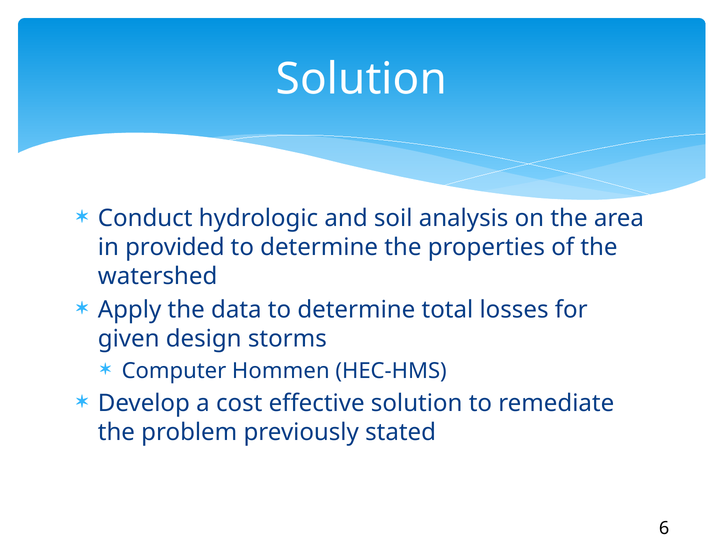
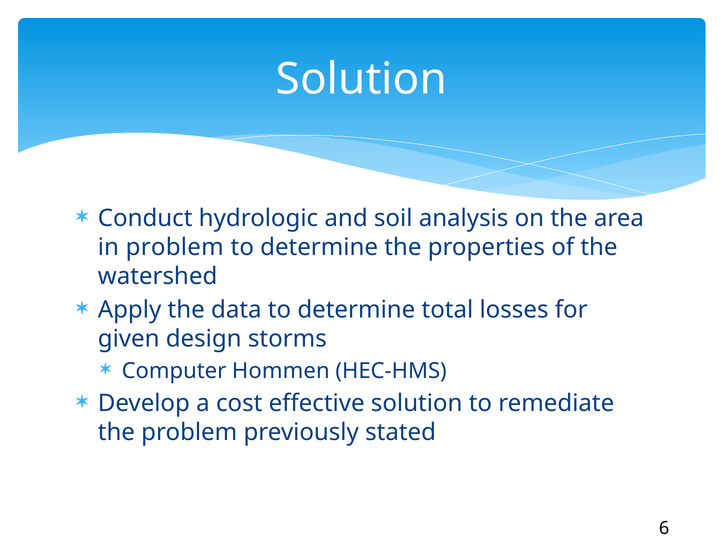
in provided: provided -> problem (175, 248)
